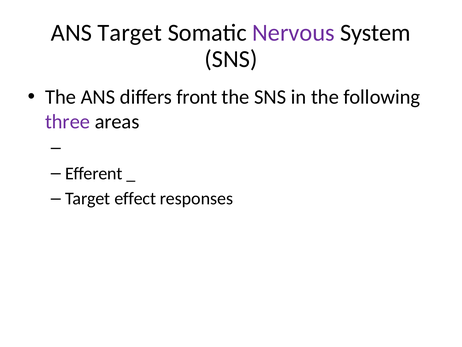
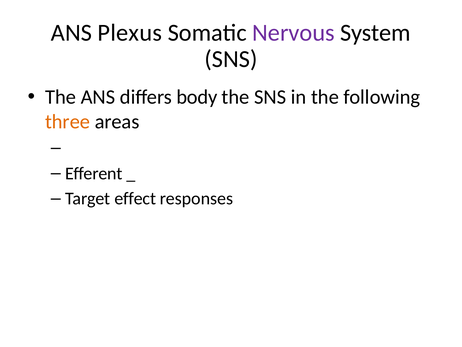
ANS Target: Target -> Plexus (130, 33)
front: front -> body (197, 97)
three colour: purple -> orange (68, 122)
